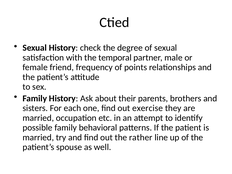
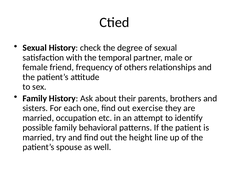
points: points -> others (136, 67)
rather: rather -> height (141, 137)
